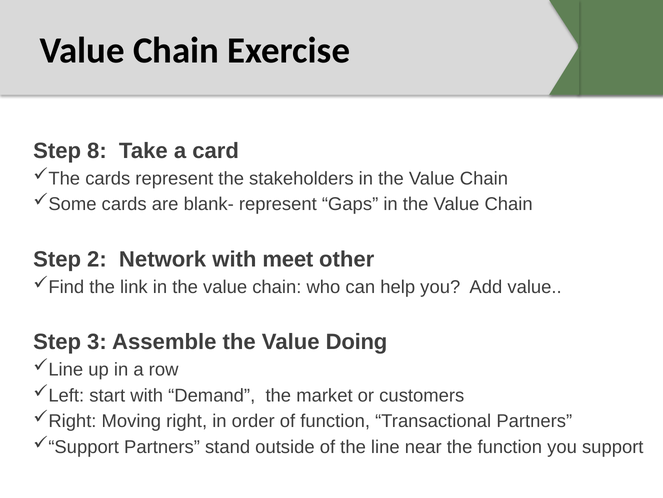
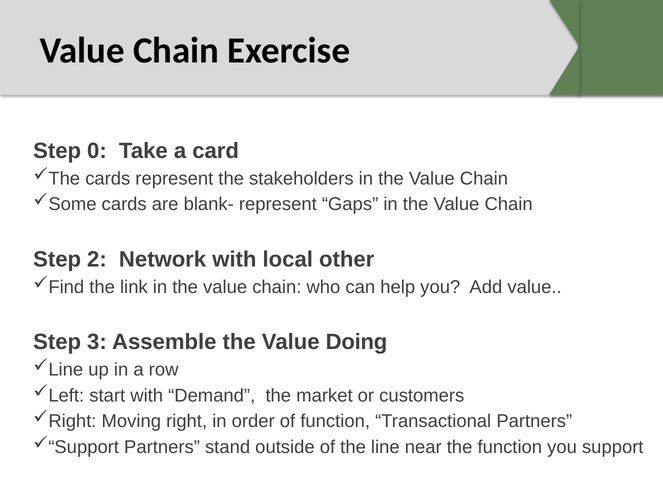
8: 8 -> 0 (97, 151)
meet: meet -> local (288, 259)
